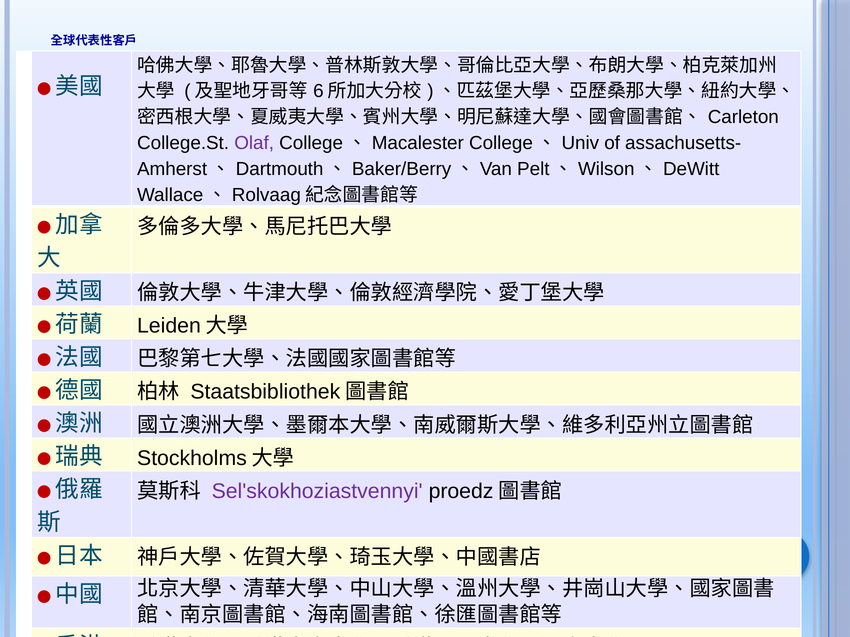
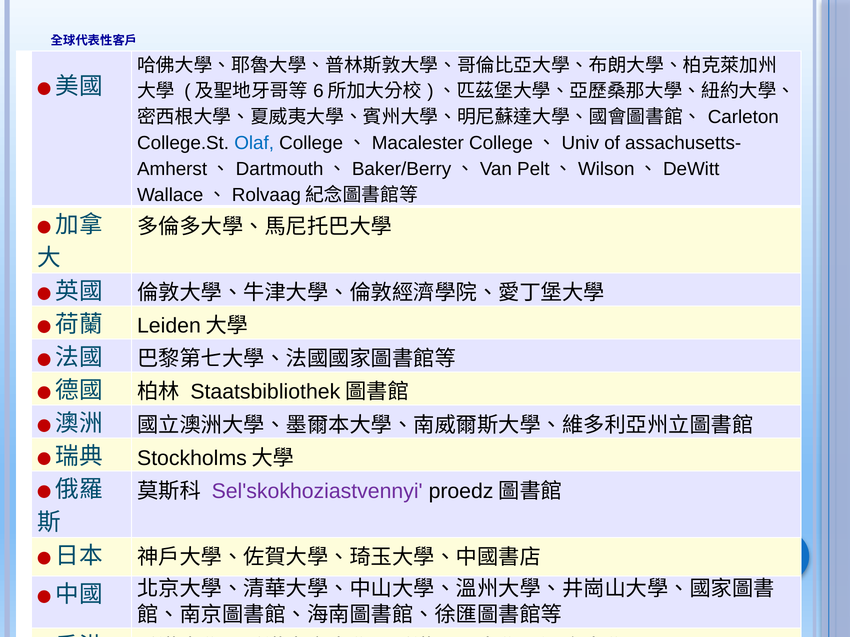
Olaf colour: purple -> blue (254, 143)
